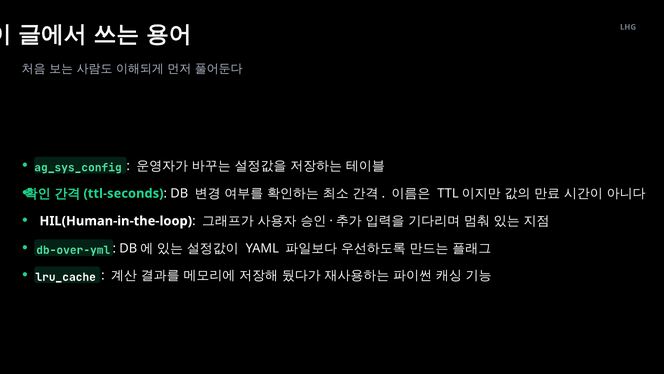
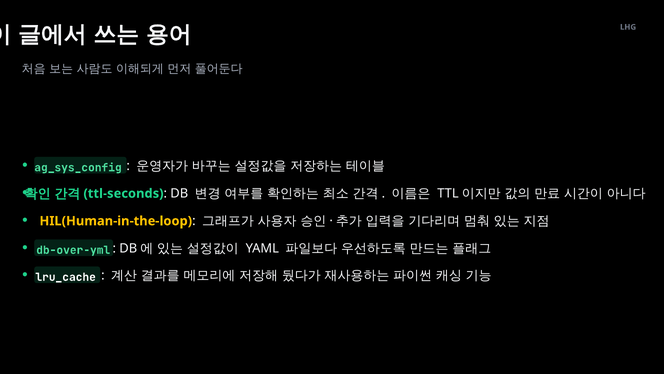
HIL(Human-in-the-loop colour: white -> yellow (116, 221)
